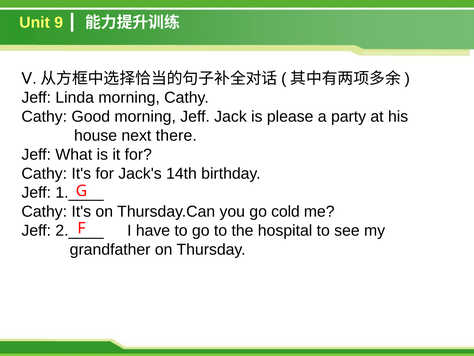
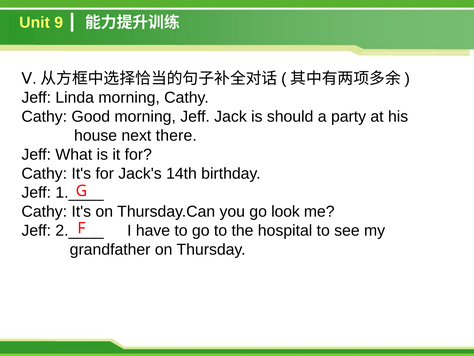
please: please -> should (290, 117)
cold: cold -> look (286, 211)
